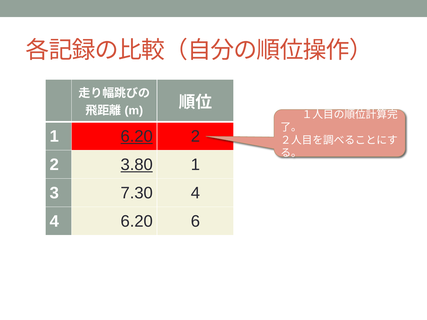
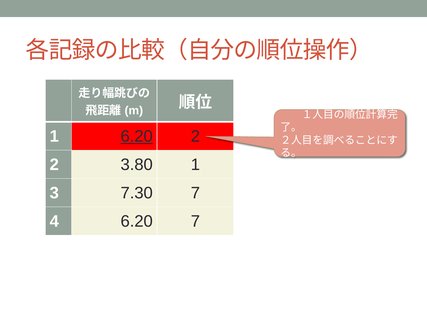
3.80 underline: present -> none (137, 165)
7.30 4: 4 -> 7 (195, 193)
6.20 6: 6 -> 7 (195, 221)
